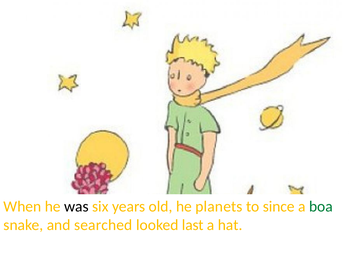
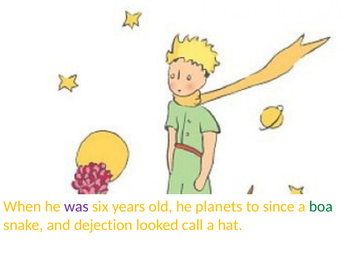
was colour: black -> purple (76, 206)
searched: searched -> dejection (103, 225)
last: last -> call (193, 225)
